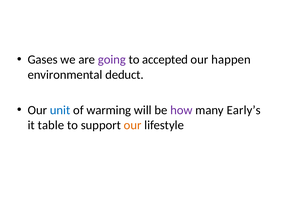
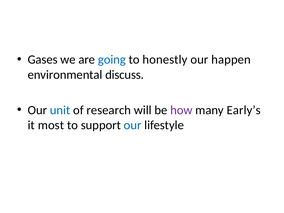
going colour: purple -> blue (112, 60)
accepted: accepted -> honestly (165, 60)
deduct: deduct -> discuss (125, 75)
warming: warming -> research (109, 110)
table: table -> most (51, 125)
our colour: orange -> blue (133, 125)
